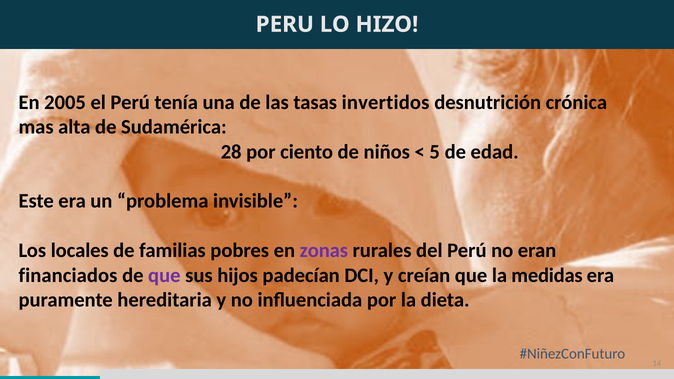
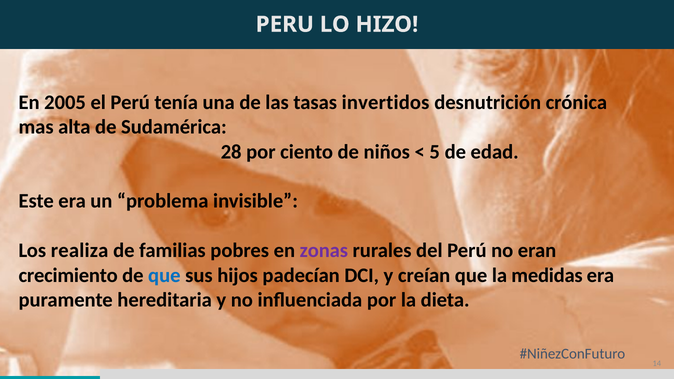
locales: locales -> realiza (80, 251)
financiados: financiados -> crecimiento (68, 275)
que colour: purple -> blue (164, 275)
